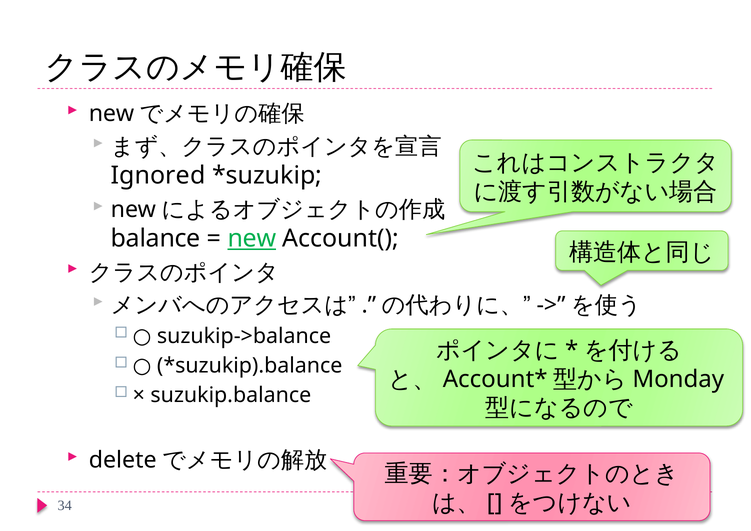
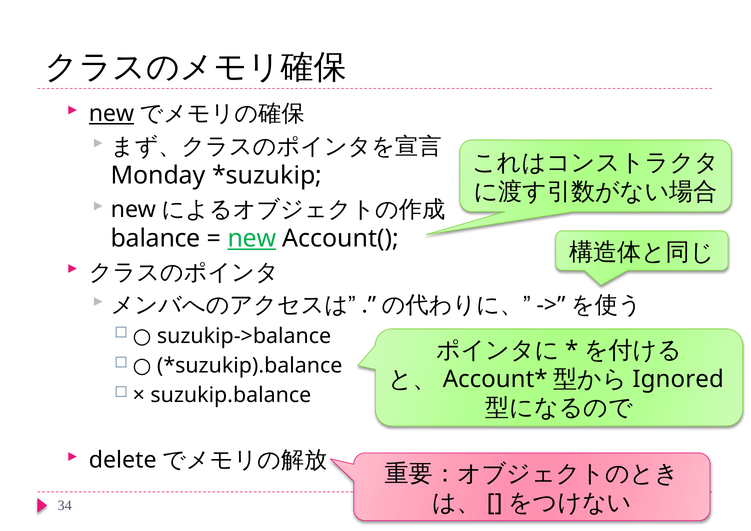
new underline: none -> present (111, 114)
Ignored: Ignored -> Monday (158, 176)
Monday: Monday -> Ignored (678, 379)
